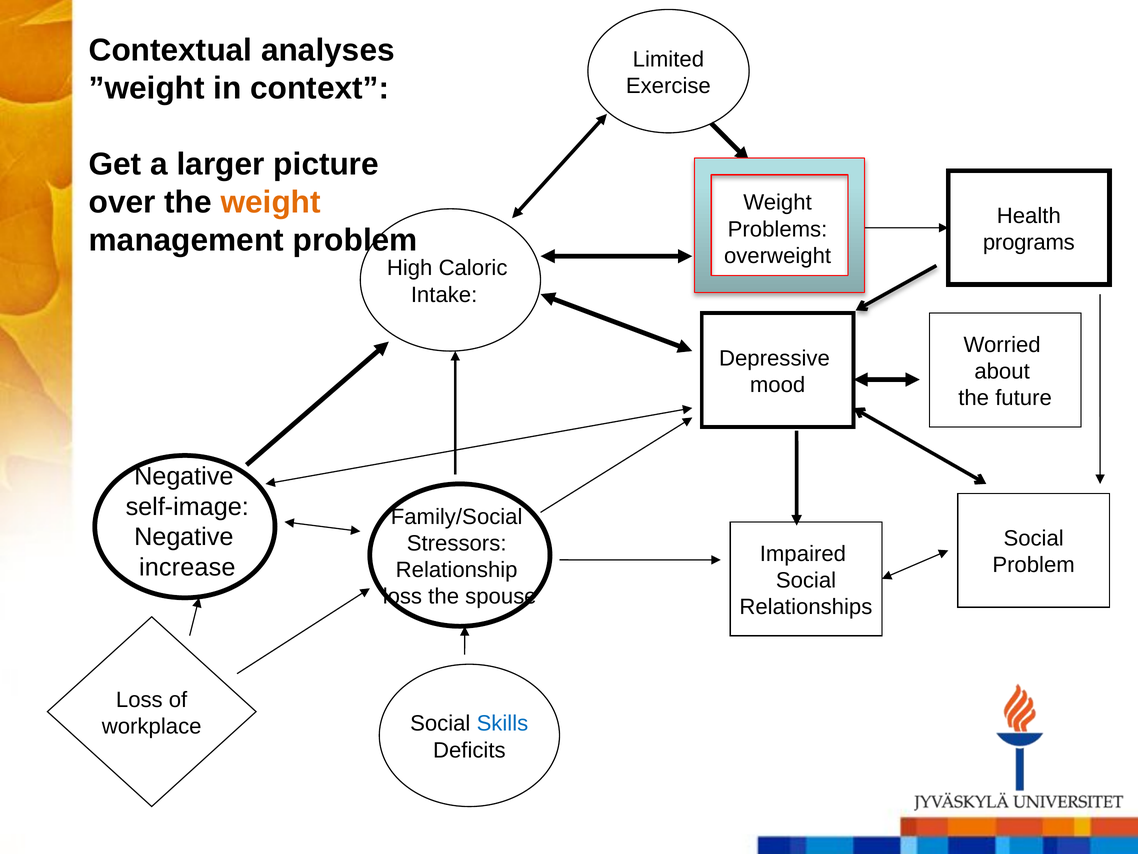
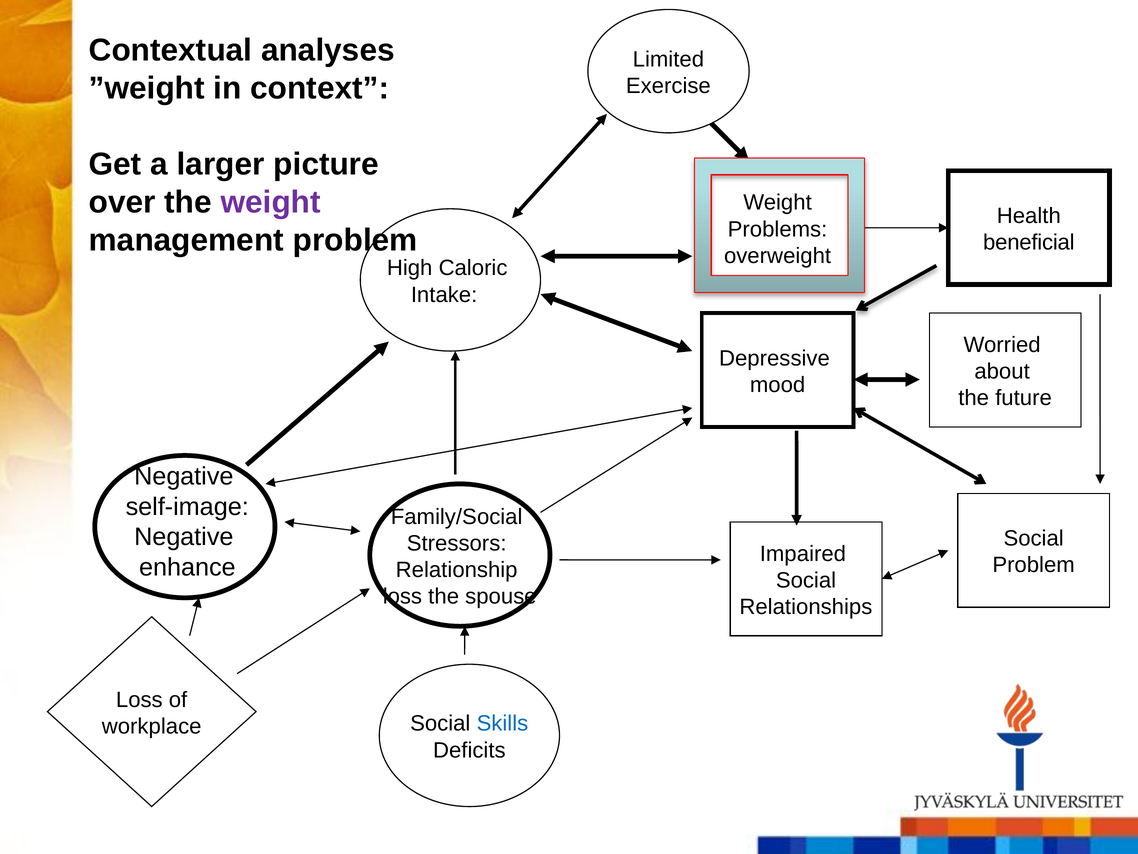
weight colour: orange -> purple (271, 202)
programs: programs -> beneficial (1029, 242)
increase: increase -> enhance (187, 567)
